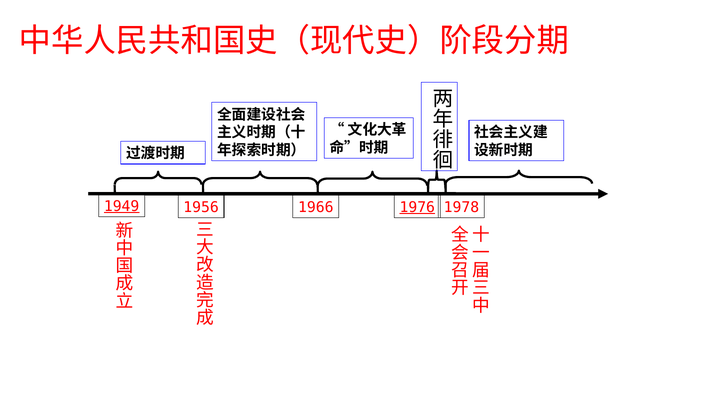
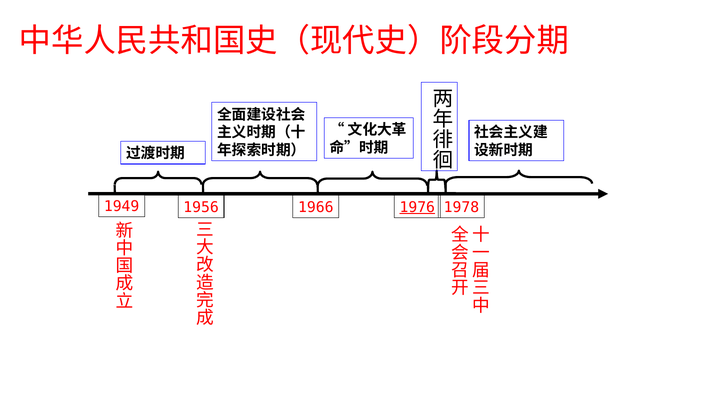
1949 underline: present -> none (122, 206)
